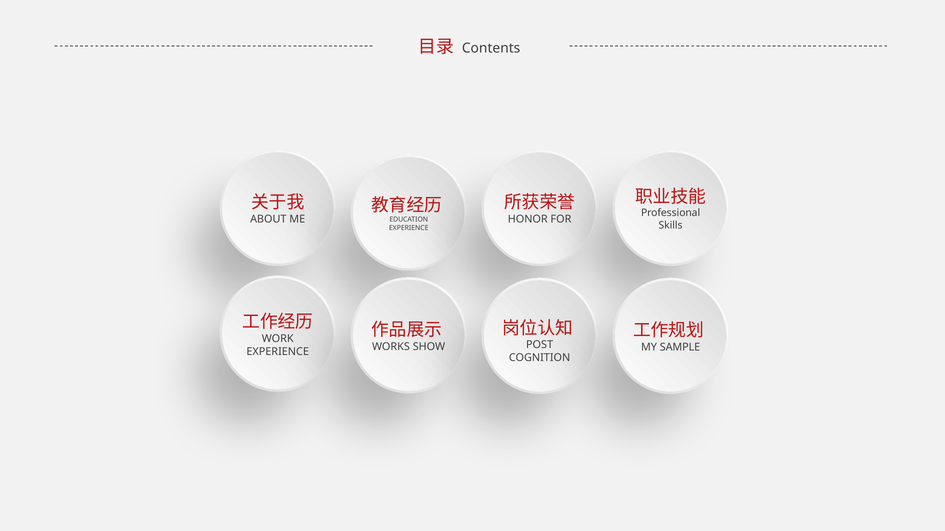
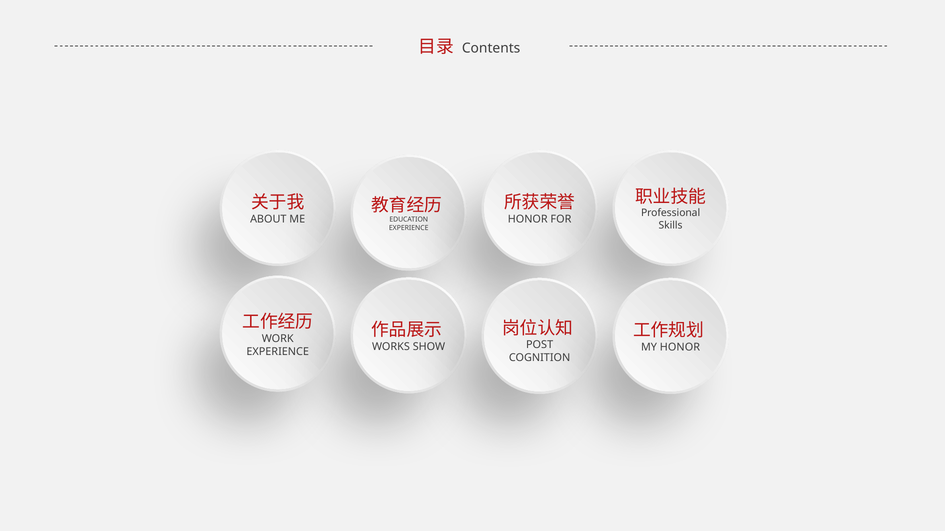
SAMPLE: SAMPLE -> HONOR (680, 348)
